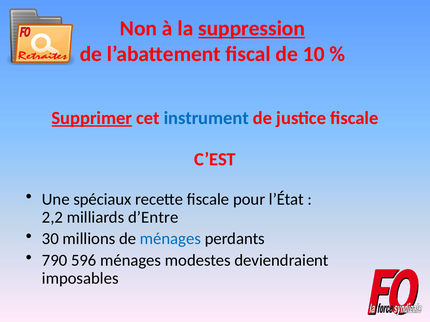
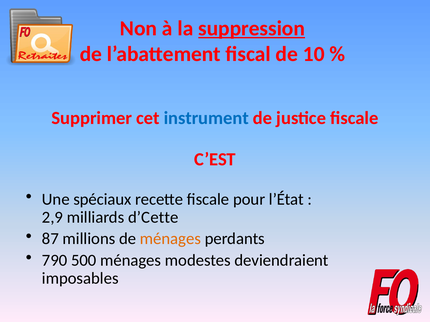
Supprimer underline: present -> none (92, 118)
2,2: 2,2 -> 2,9 (52, 218)
d’Entre: d’Entre -> d’Cette (153, 218)
30: 30 -> 87 (50, 239)
ménages colour: blue -> orange (170, 239)
596: 596 -> 500 (84, 261)
